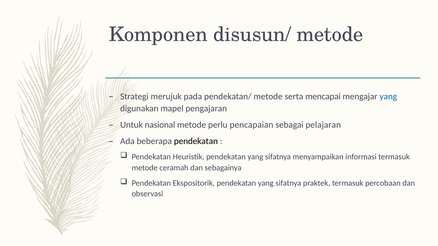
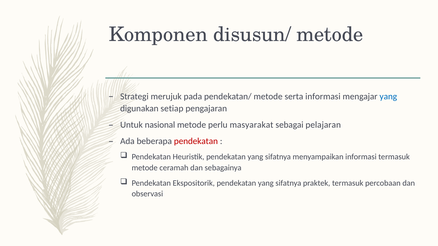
serta mencapai: mencapai -> informasi (323, 97)
mapel: mapel -> setiap (172, 109)
pencapaian: pencapaian -> masyarakat (252, 125)
pendekatan colour: black -> red (196, 142)
